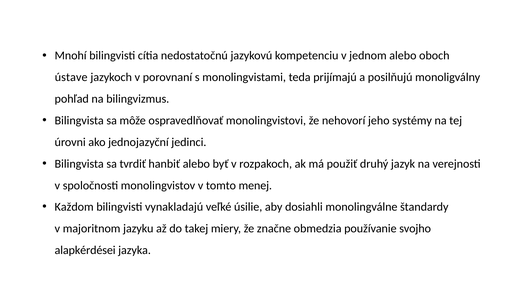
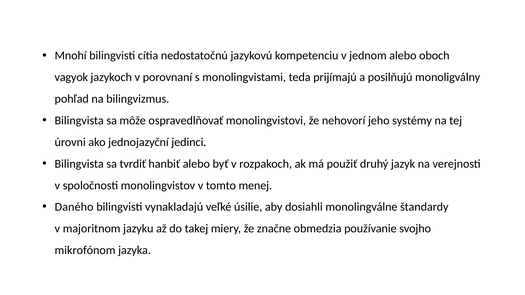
ústave: ústave -> vagyok (71, 77)
Každom: Každom -> Daného (74, 207)
alapkérdései: alapkérdései -> mikrofónom (85, 251)
